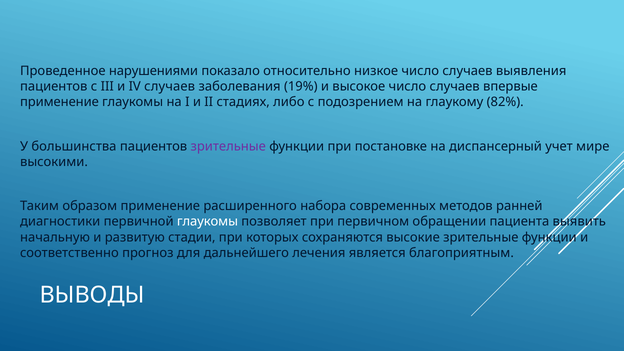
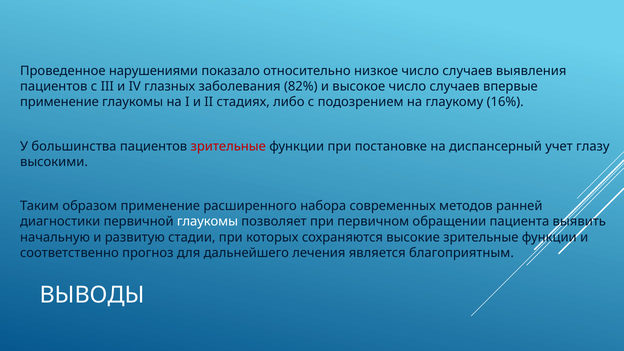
IV случаев: случаев -> глазных (170, 86)
19%: 19% -> 82% (301, 86)
82%: 82% -> 16% (505, 102)
зрительные colour: purple -> red (228, 146)
мире: мире -> глазу (593, 146)
